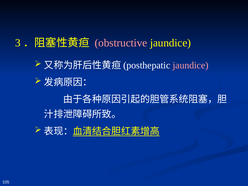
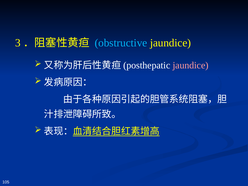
obstructive colour: pink -> light blue (121, 43)
